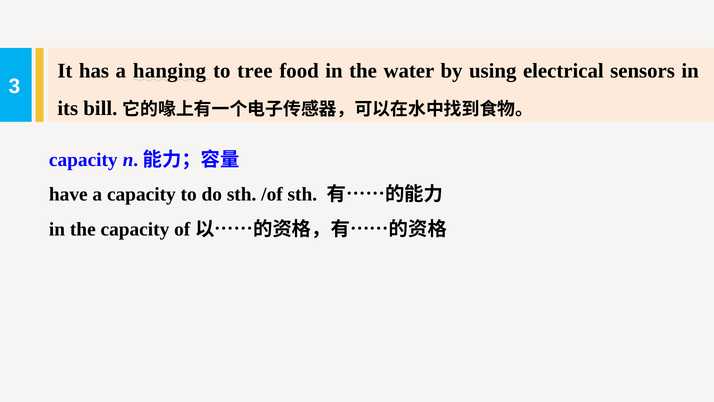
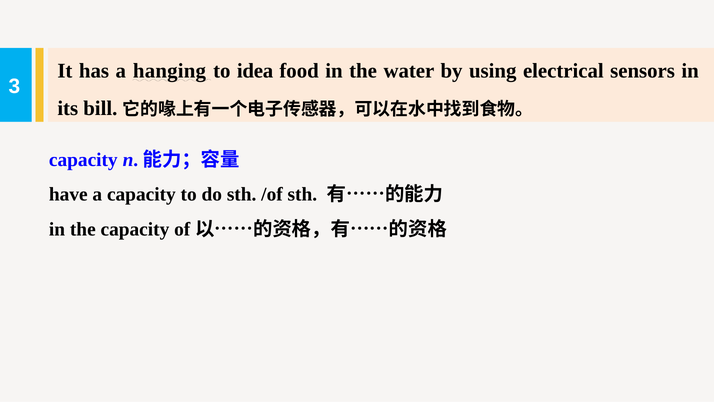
tree: tree -> idea (255, 71)
